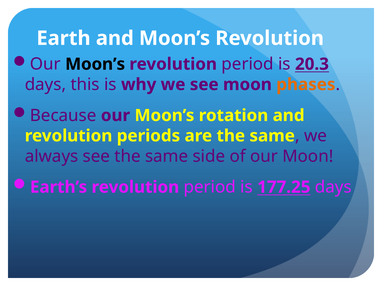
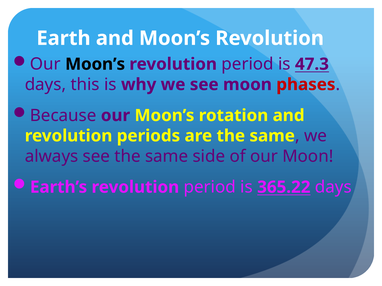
20.3: 20.3 -> 47.3 (312, 64)
phases colour: orange -> red (306, 85)
177.25: 177.25 -> 365.22 (284, 187)
